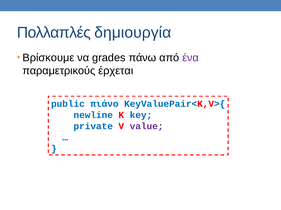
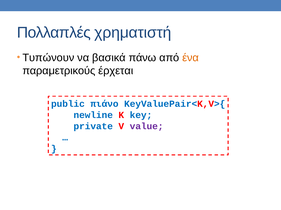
δημιουργία: δημιουργία -> χρηματιστή (133, 33)
Βρίσκουμε: Βρίσκουμε -> Τυπώνουν (48, 58)
grades: grades -> βασικά (109, 58)
ένα colour: purple -> orange (191, 58)
